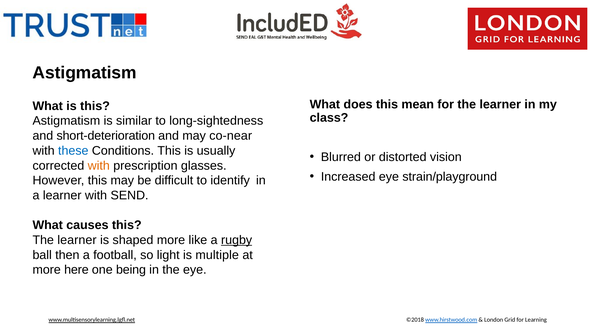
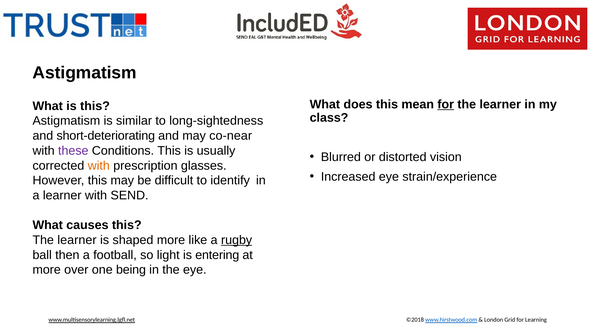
for underline: none -> present (446, 104)
short-deterioration: short-deterioration -> short-deteriorating (106, 136)
these colour: blue -> purple (73, 151)
strain/playground: strain/playground -> strain/experience (450, 177)
multiple: multiple -> entering (217, 255)
here: here -> over (76, 270)
